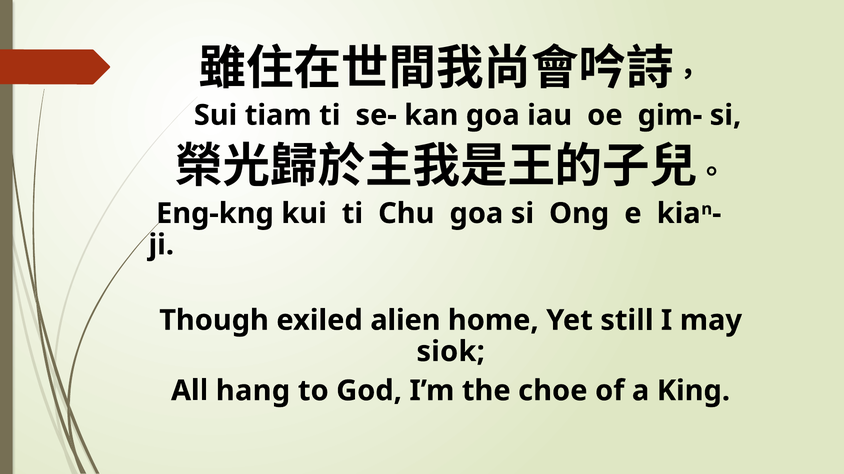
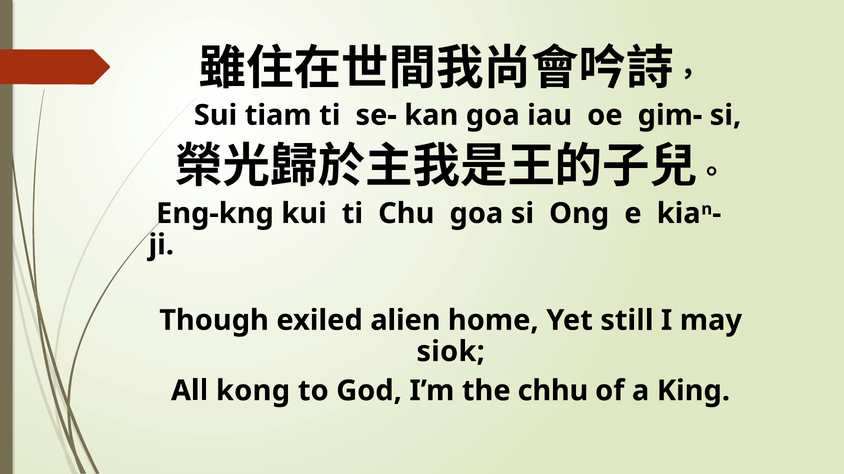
hang: hang -> kong (253, 391)
choe: choe -> chhu (553, 391)
